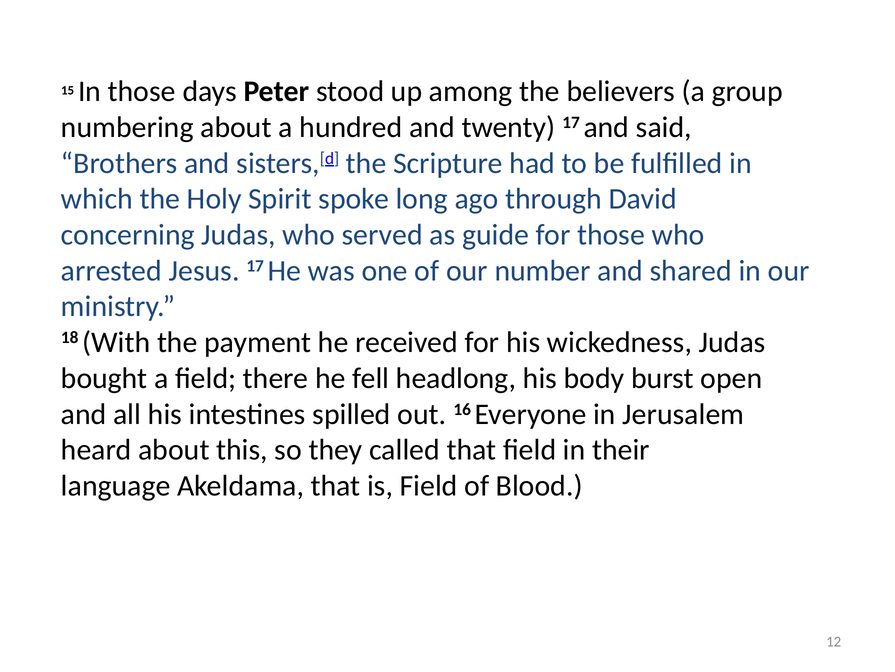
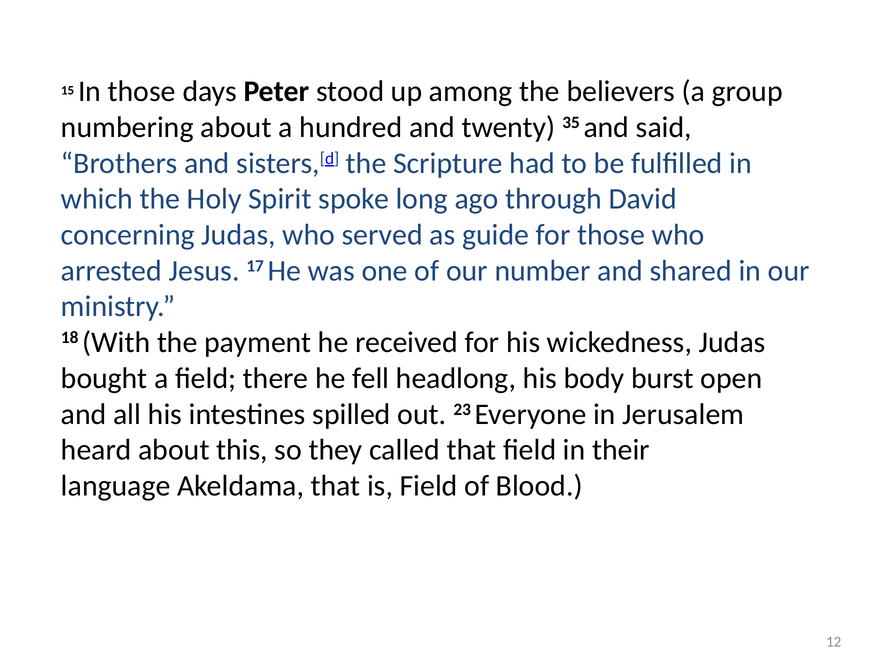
twenty 17: 17 -> 35 (571, 122)
16: 16 -> 23 (462, 409)
